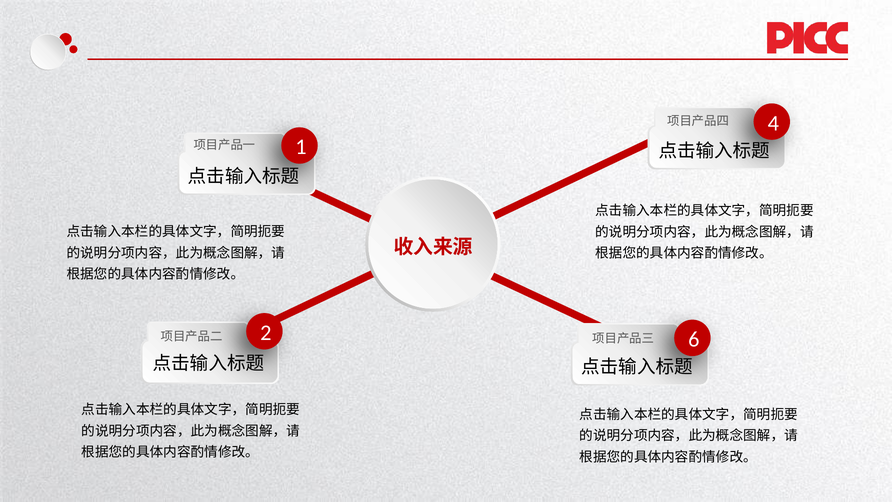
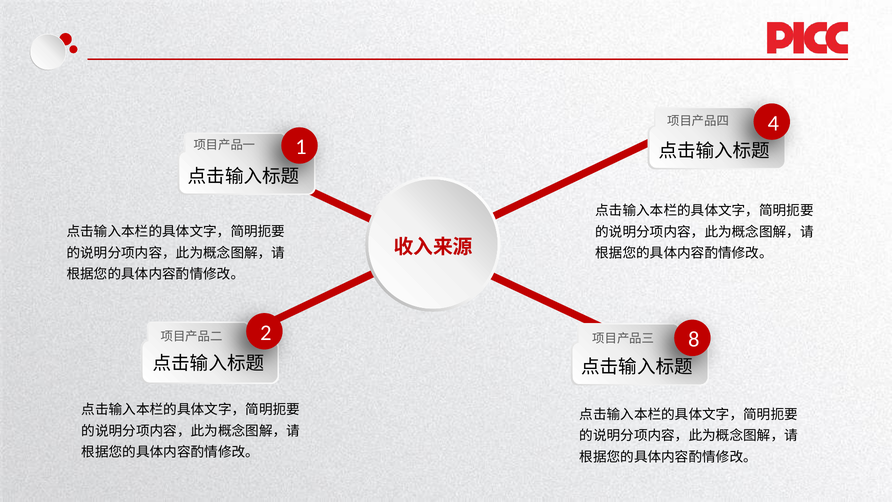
6: 6 -> 8 (694, 339)
